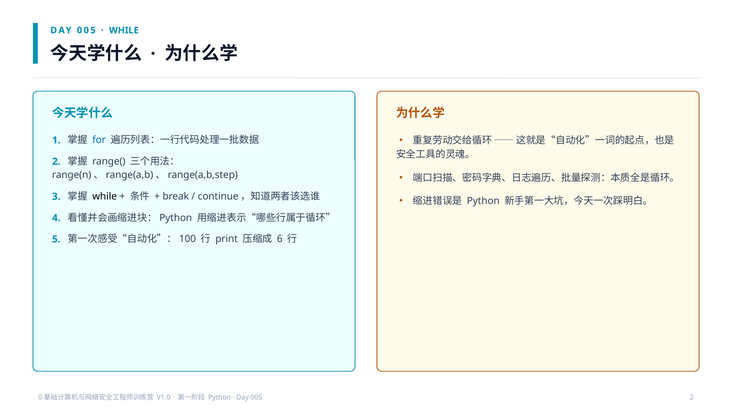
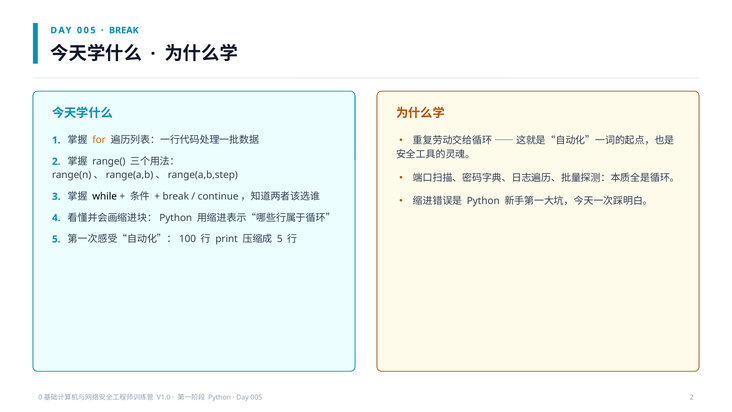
WHILE: WHILE -> BREAK (124, 30)
for colour: blue -> orange (99, 140)
6: 6 -> 5 (280, 239)
